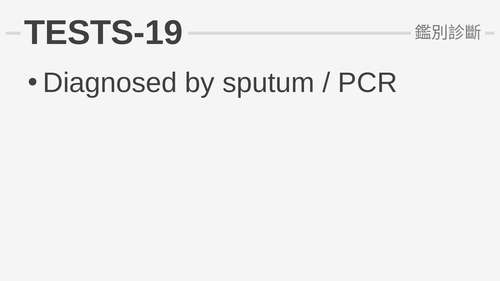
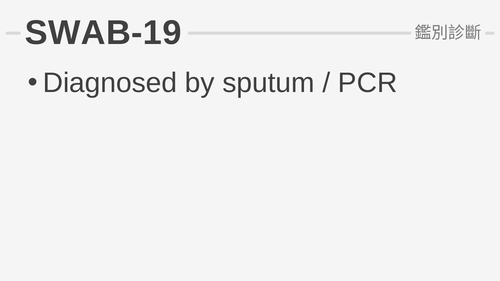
TESTS-19: TESTS-19 -> SWAB-19 (103, 33)
